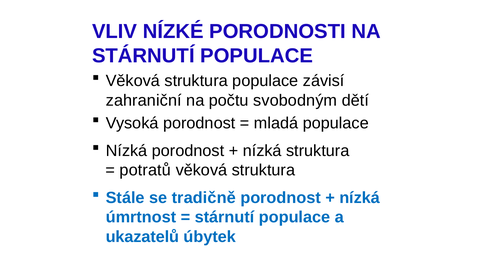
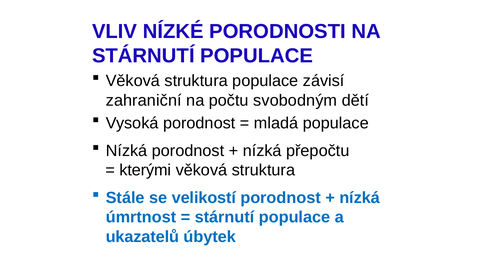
nízká struktura: struktura -> přepočtu (318, 151)
potratů: potratů -> kterými (145, 170)
tradičně: tradičně -> velikostí (204, 198)
